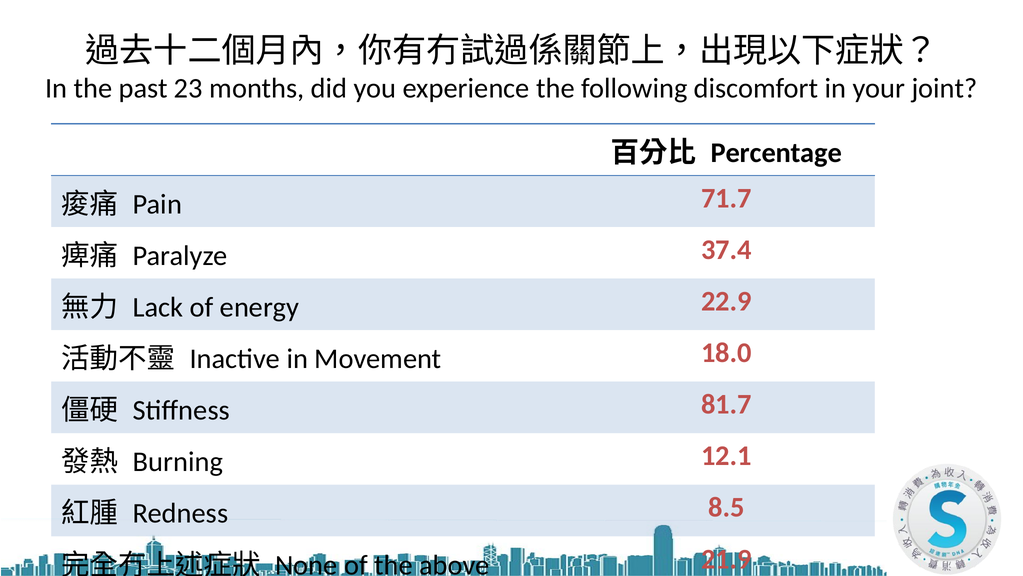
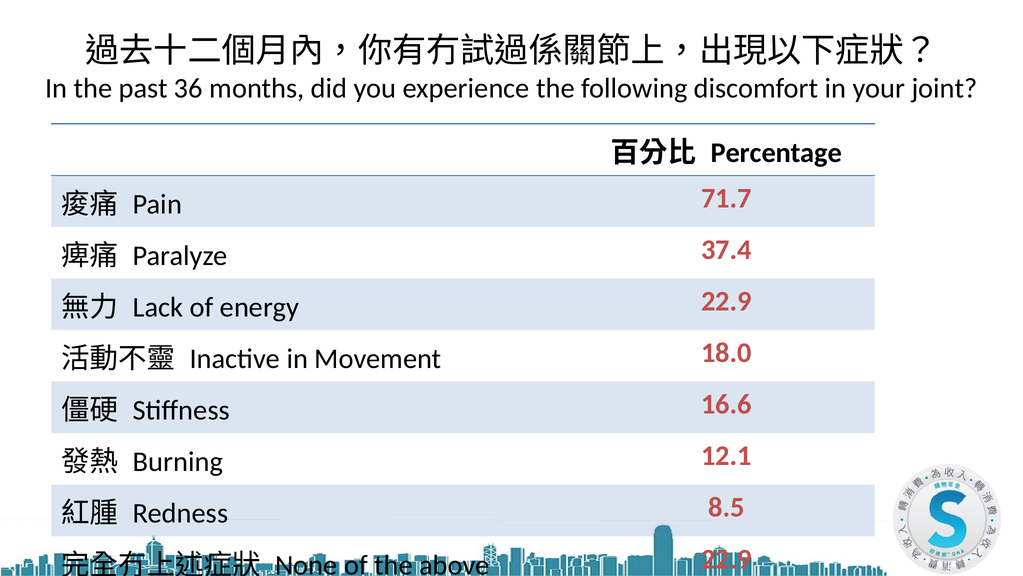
23: 23 -> 36 (188, 88)
81.7: 81.7 -> 16.6 (726, 404)
21.9: 21.9 -> 22.9 (726, 559)
